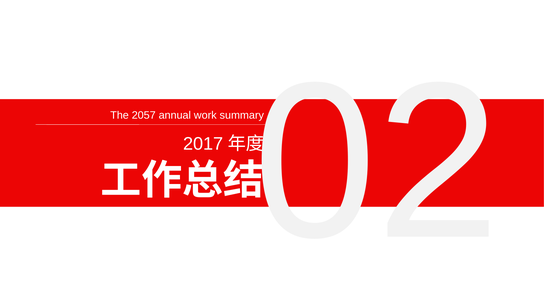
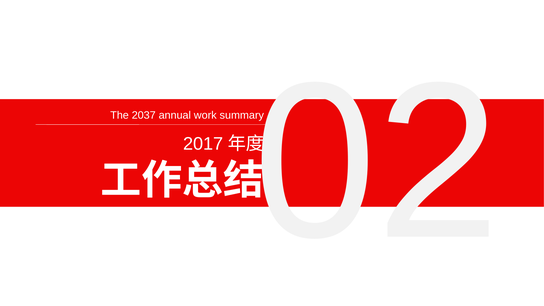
2057: 2057 -> 2037 (144, 115)
